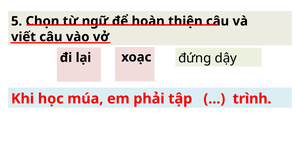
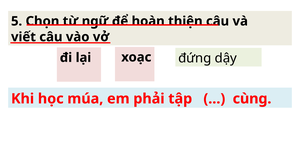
trình: trình -> cùng (252, 99)
